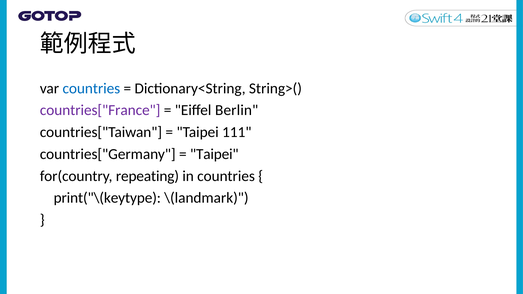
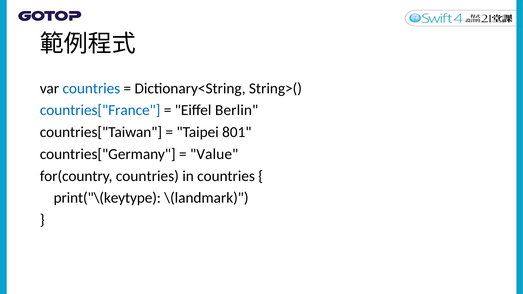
countries["France colour: purple -> blue (100, 110)
111: 111 -> 801 (237, 132)
Taipei: Taipei -> Value (214, 154)
for(country repeating: repeating -> countries (147, 176)
